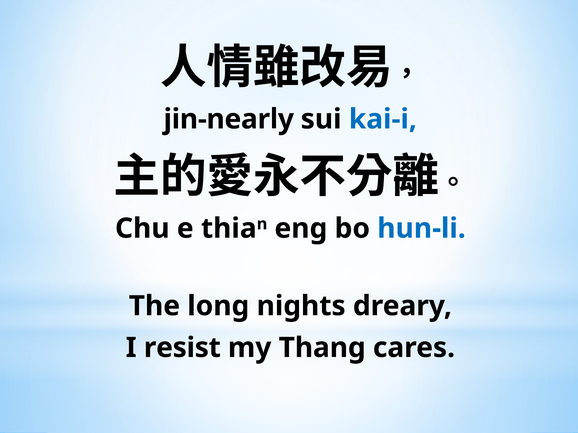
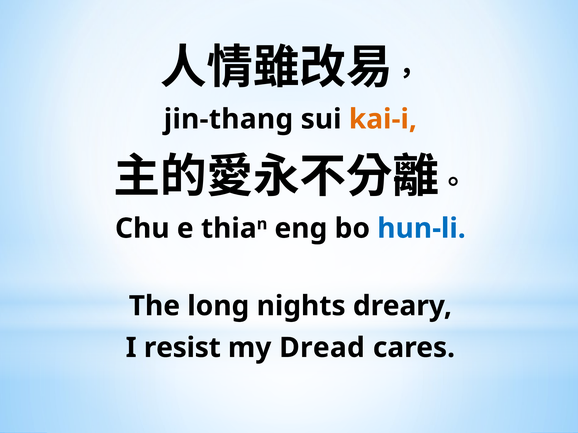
jin-nearly: jin-nearly -> jin-thang (229, 119)
kai-i colour: blue -> orange (383, 119)
Thang: Thang -> Dread (322, 348)
